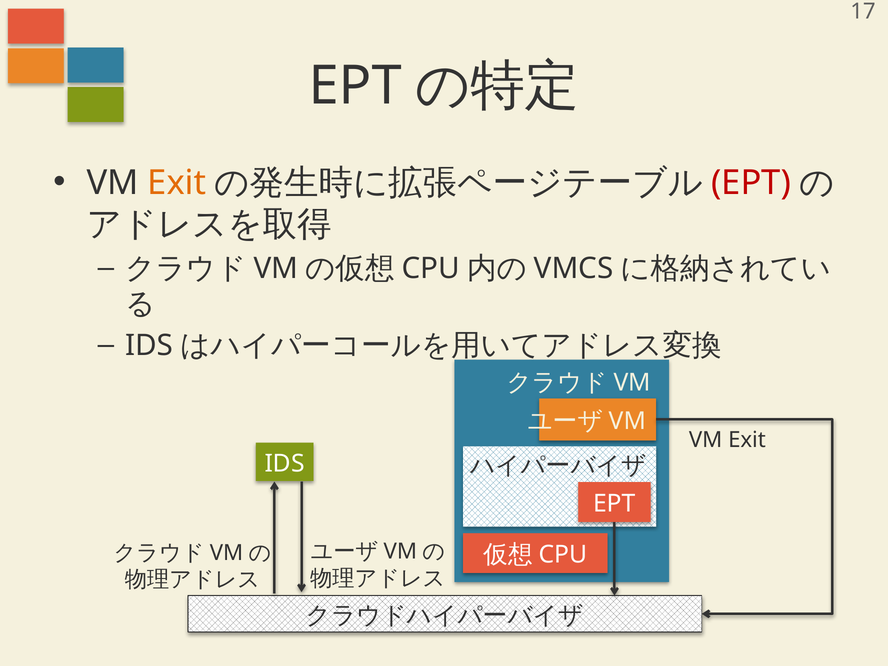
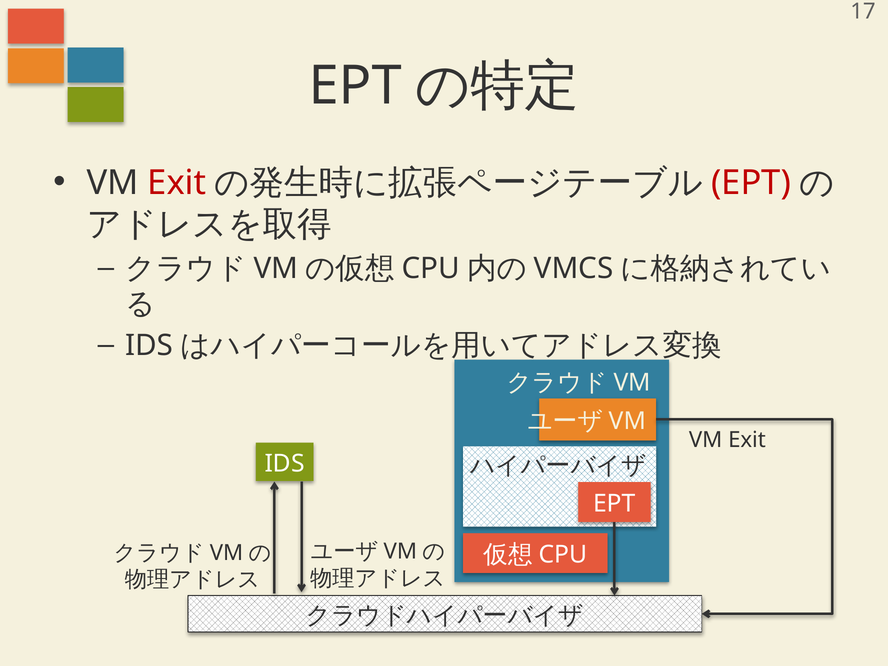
Exit colour: orange -> red (177, 183)
